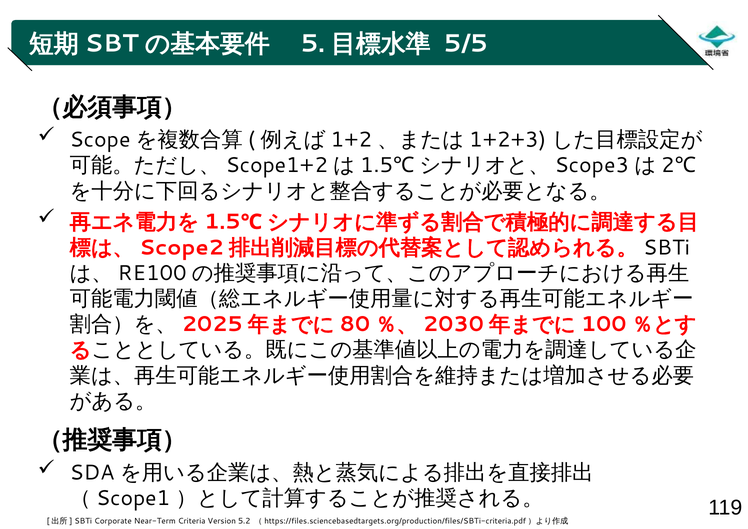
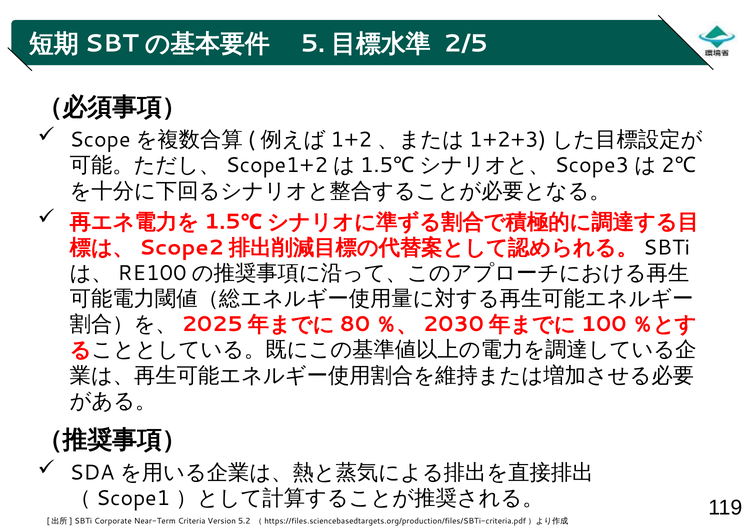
5/5: 5/5 -> 2/5 (466, 44)
